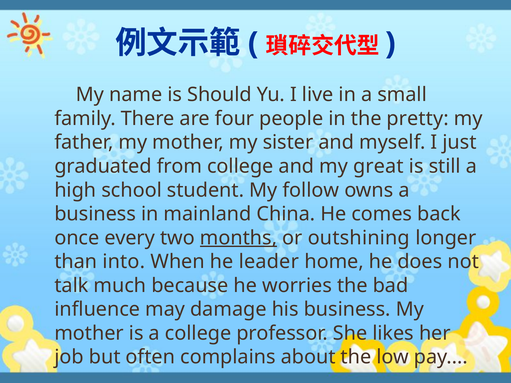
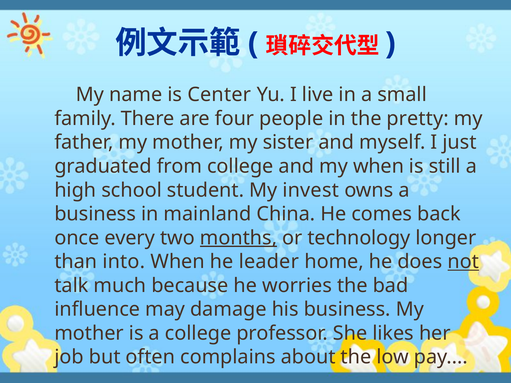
Should: Should -> Center (219, 95)
my great: great -> when (379, 166)
follow: follow -> invest (311, 190)
outshining: outshining -> technology (359, 238)
not underline: none -> present (463, 262)
